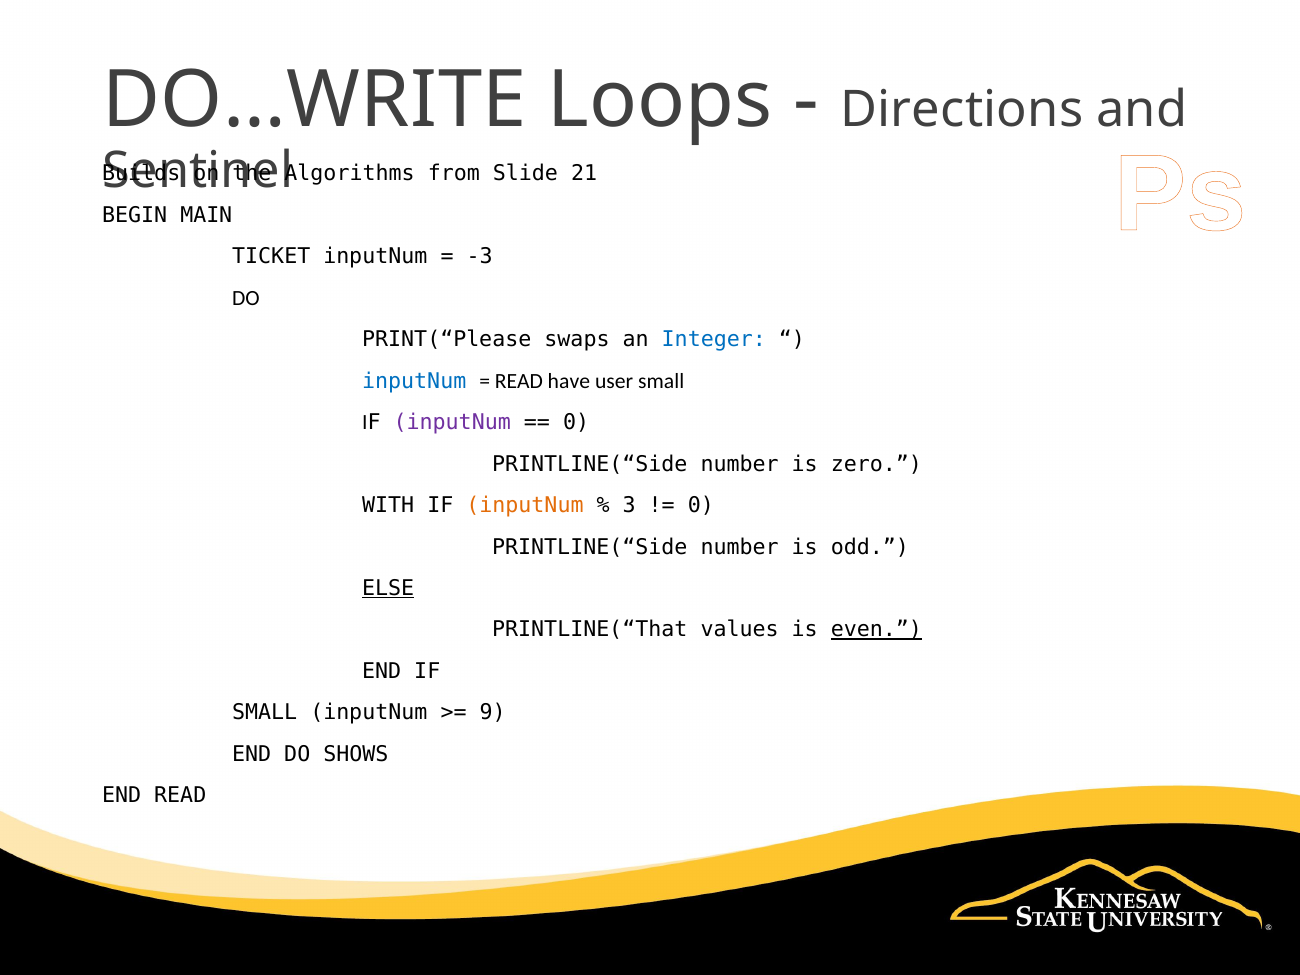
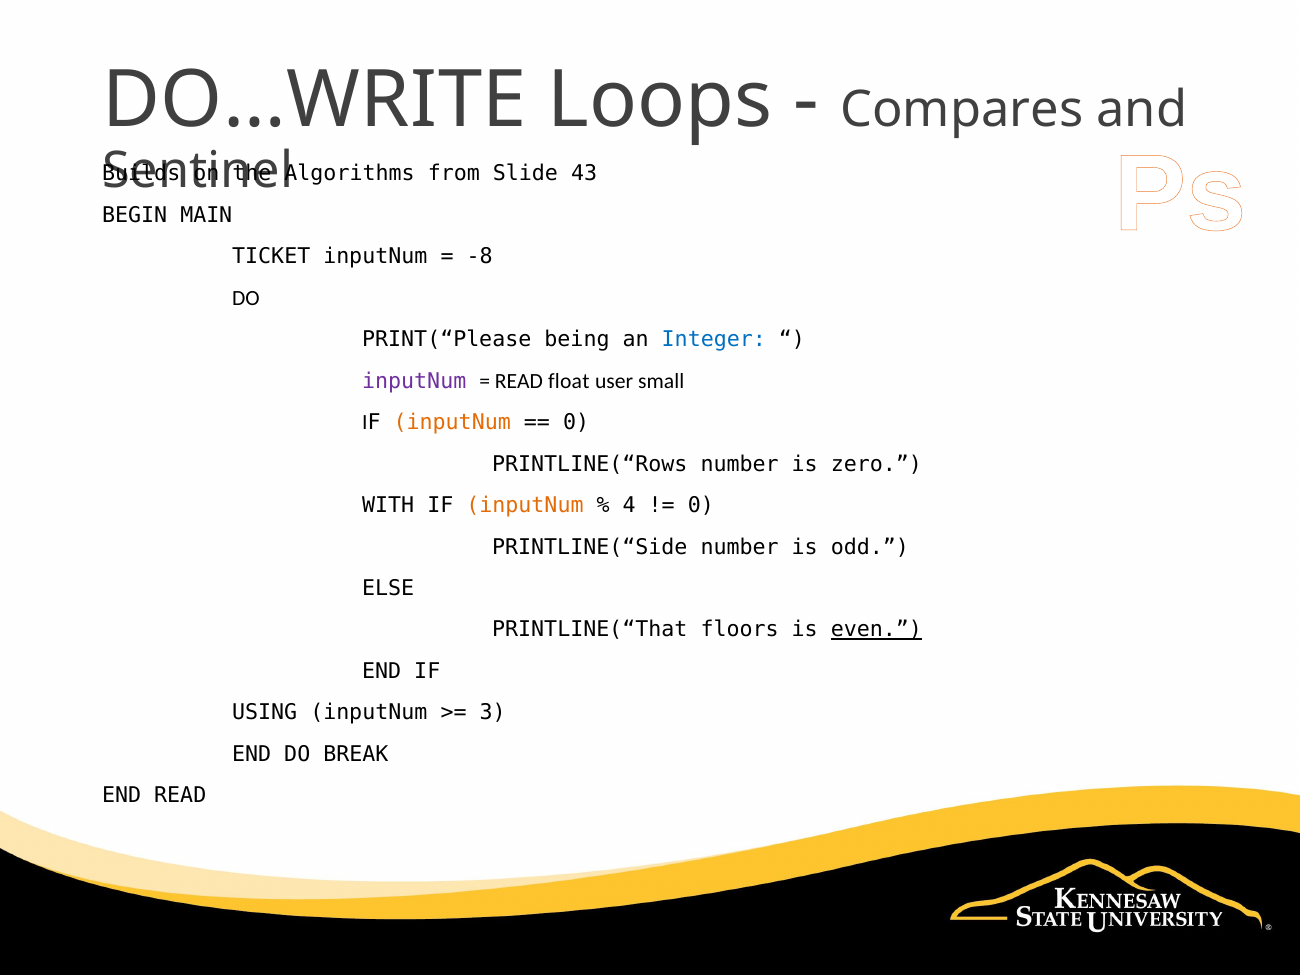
Directions: Directions -> Compares (962, 110)
21: 21 -> 43 (584, 174)
-3: -3 -> -8 (480, 257)
swaps: swaps -> being (577, 340)
inputNum colour: blue -> purple (414, 381)
have: have -> float (569, 381)
inputNum colour: purple -> orange (452, 423)
PRINTLINE(“Side: PRINTLINE(“Side -> PRINTLINE(“Rows (590, 464)
3: 3 -> 4 (629, 505)
ELSE underline: present -> none (388, 588)
values: values -> floors (740, 630)
SMALL: SMALL -> USING (265, 713)
9: 9 -> 3 (493, 713)
SHOWS: SHOWS -> BREAK (356, 754)
